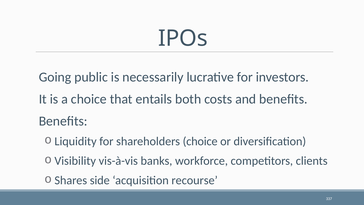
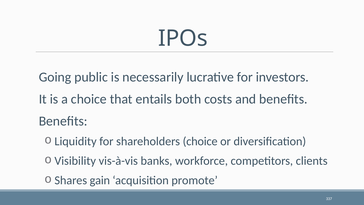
side: side -> gain (100, 180)
recourse: recourse -> promote (195, 180)
